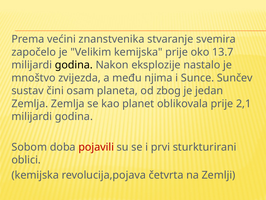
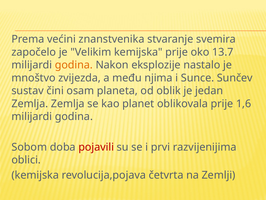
godina colour: black -> orange (74, 65)
zbog: zbog -> oblik (169, 91)
2,1: 2,1 -> 1,6 (244, 103)
sturkturirani: sturkturirani -> razvijenijima (205, 147)
